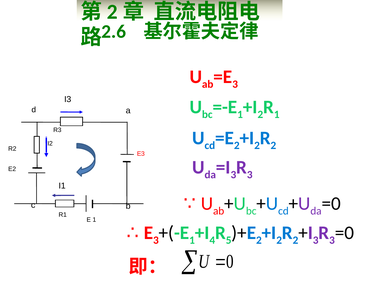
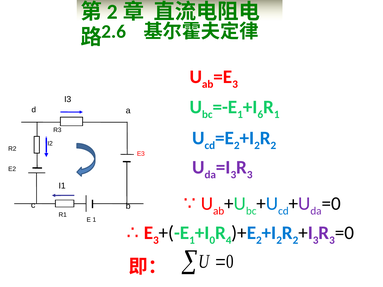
2: 2 -> 6 (260, 114)
4: 4 -> 0 (212, 240)
5: 5 -> 4 (229, 240)
